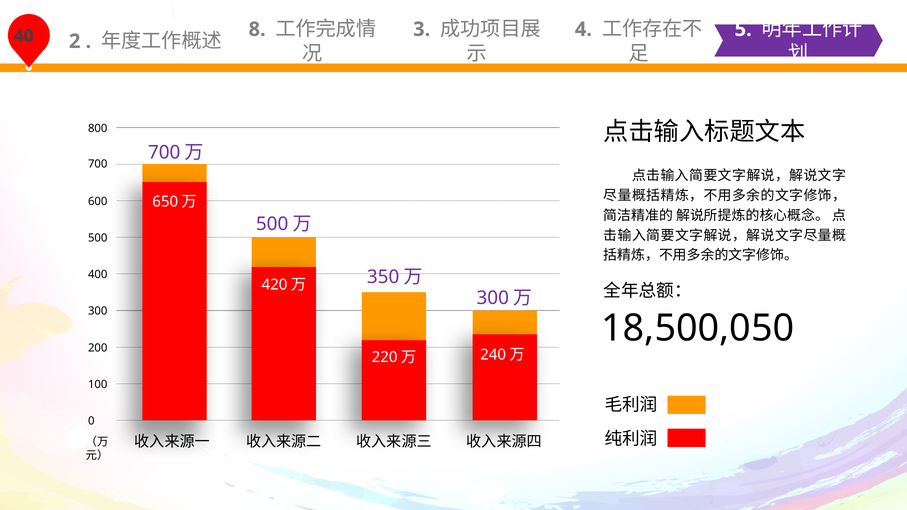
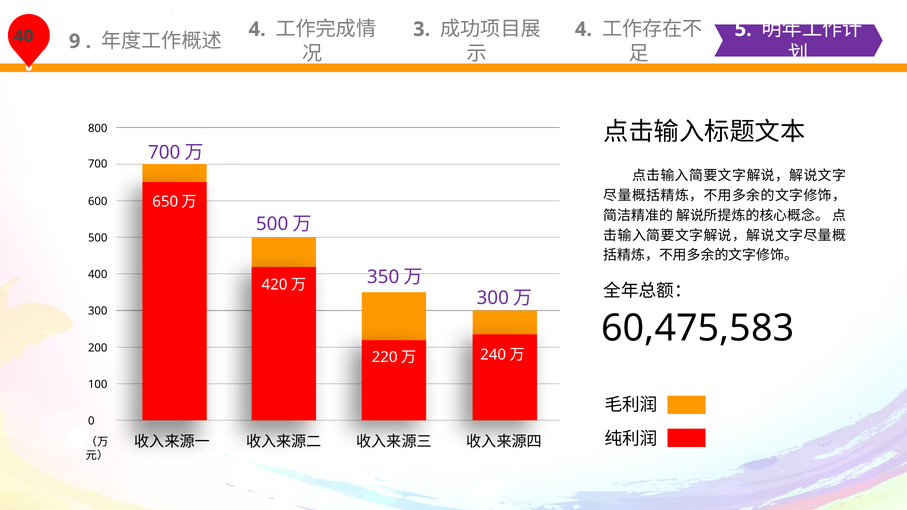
2: 2 -> 9 (75, 41)
8: 8 -> 4 (257, 29)
18,500,050: 18,500,050 -> 60,475,583 (698, 328)
